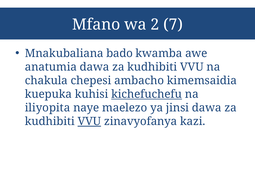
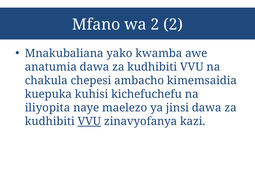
2 7: 7 -> 2 (173, 25)
bado: bado -> yako (120, 53)
kichefuchefu underline: present -> none (147, 94)
